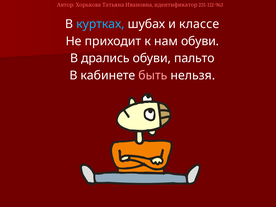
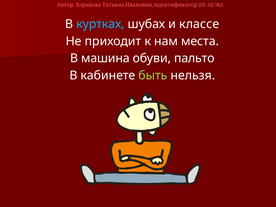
нам обуви: обуви -> места (200, 41)
дрались: дрались -> машина (105, 58)
быть colour: pink -> light green (153, 76)
